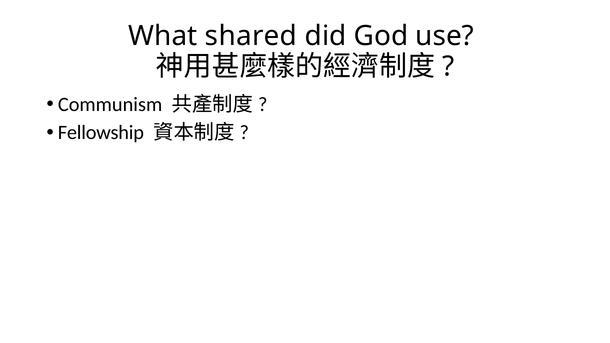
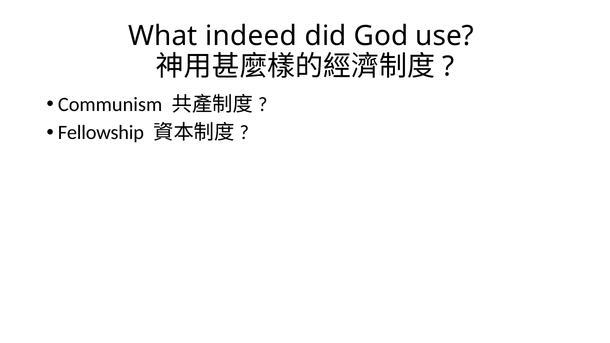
shared: shared -> indeed (251, 36)
